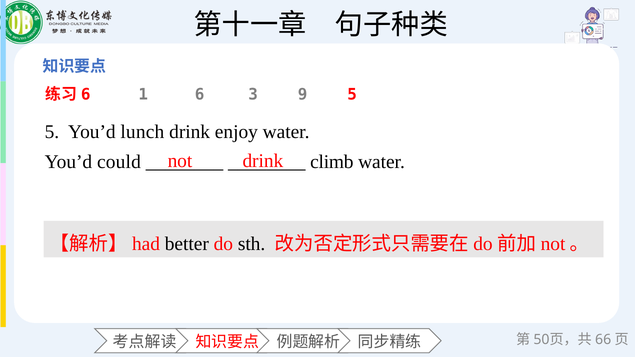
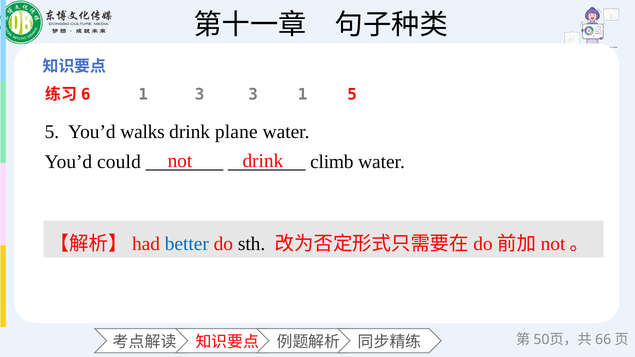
1 6: 6 -> 3 (200, 94)
3 9: 9 -> 1 (303, 94)
lunch: lunch -> walks (143, 132)
enjoy: enjoy -> plane (236, 132)
better colour: black -> blue (187, 244)
